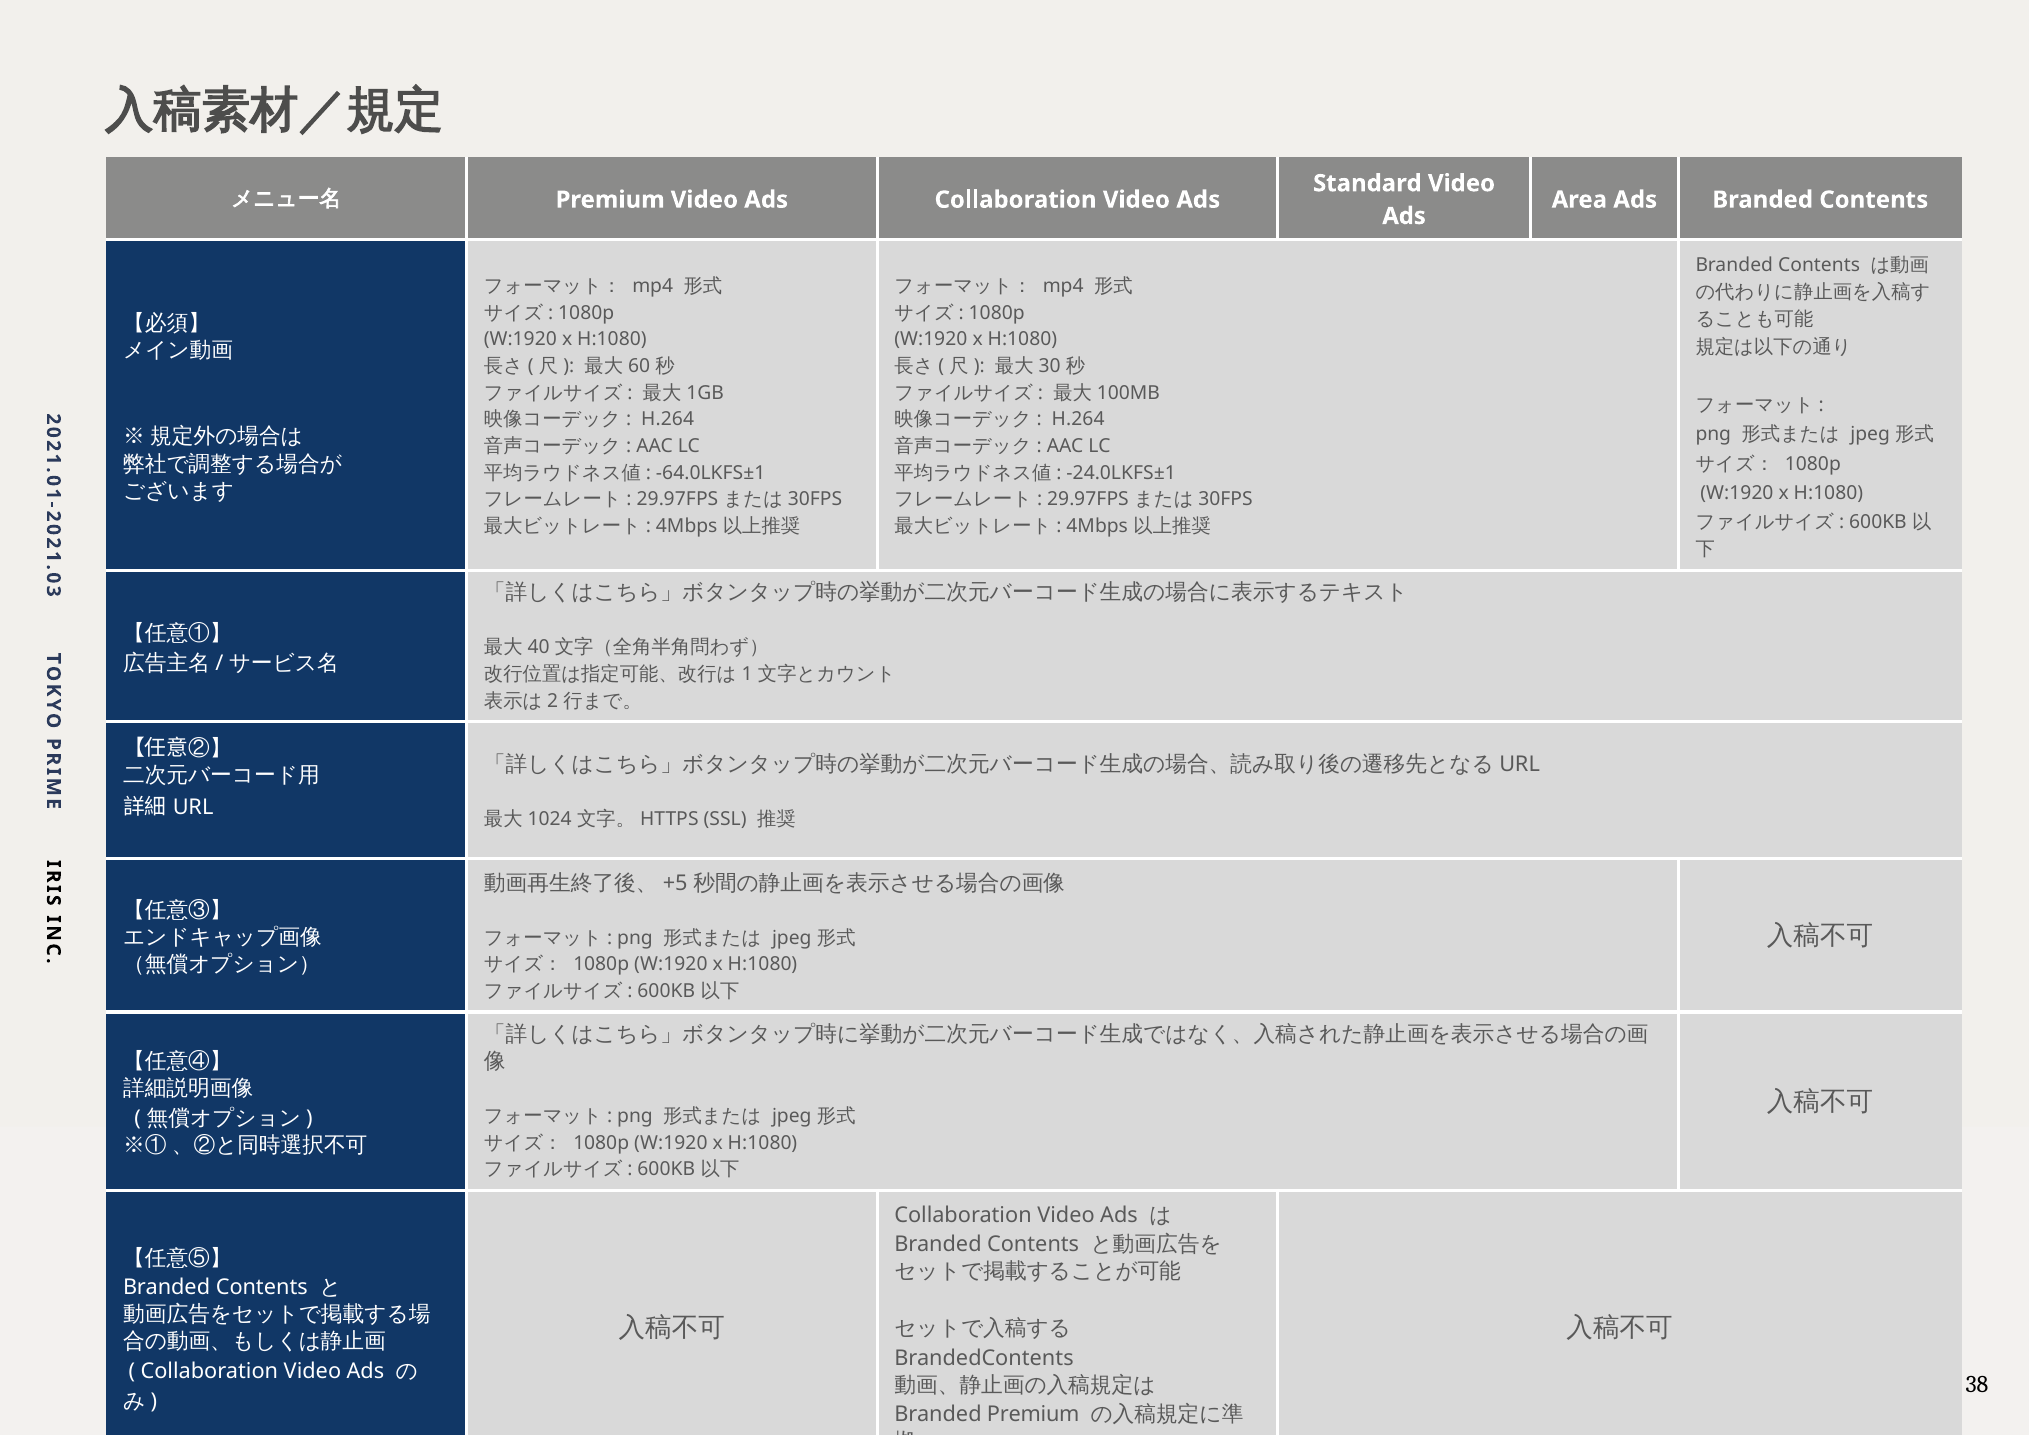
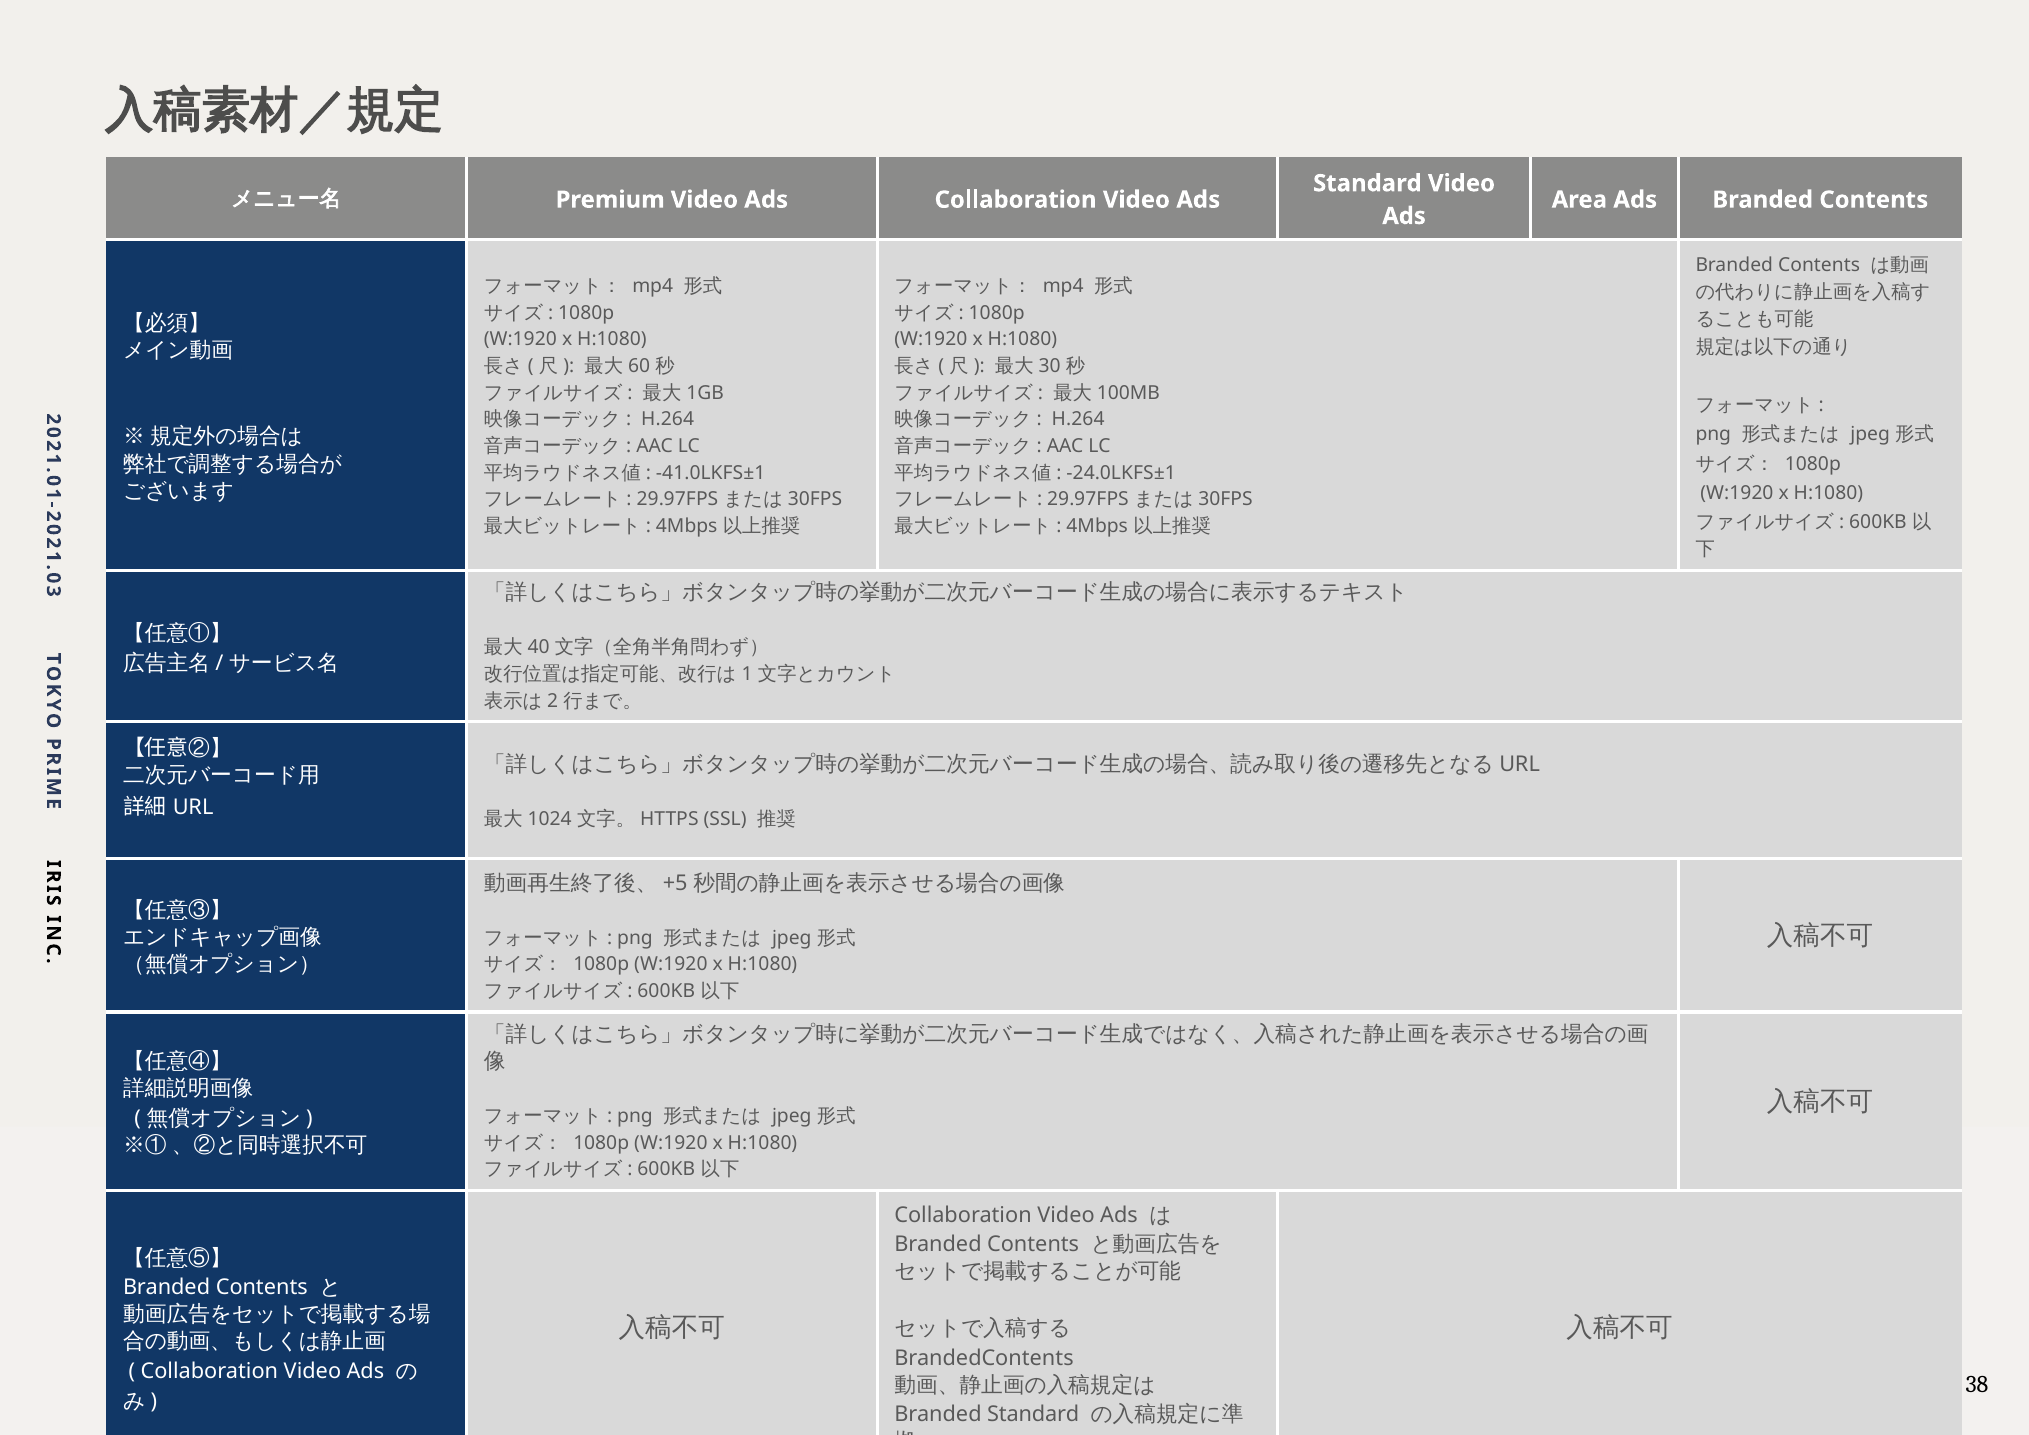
-64.0LKFS±1: -64.0LKFS±1 -> -41.0LKFS±1 (711, 473)
Branded Premium: Premium -> Standard (1033, 1414)
